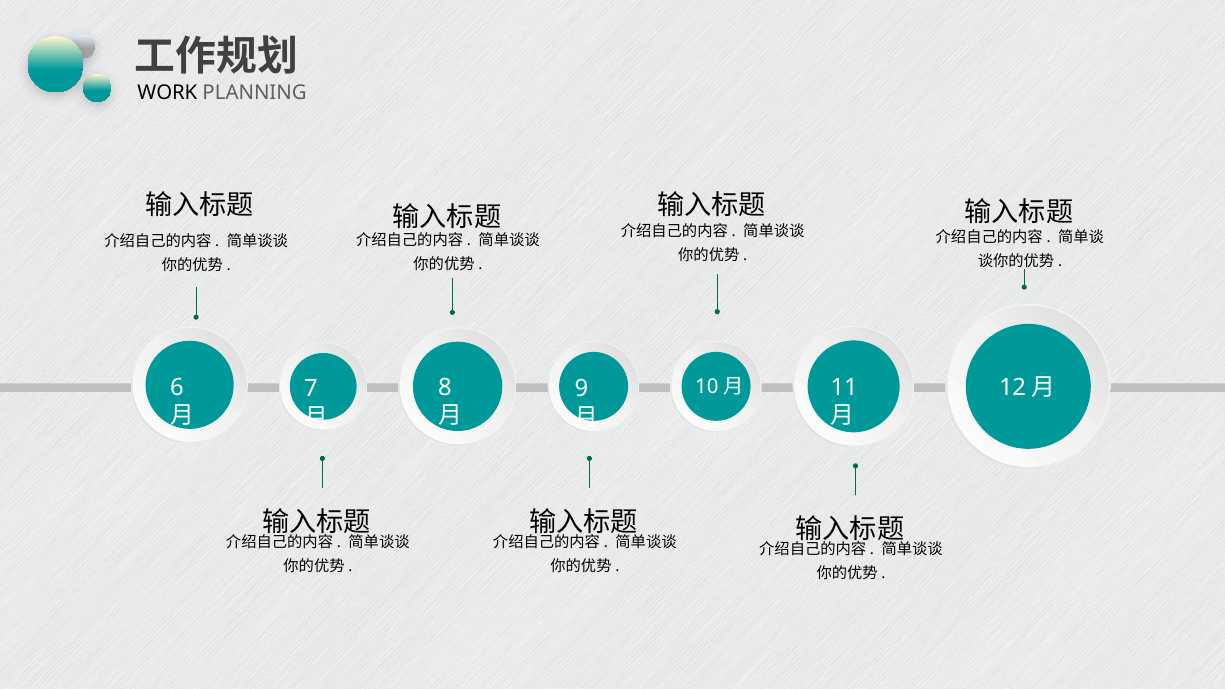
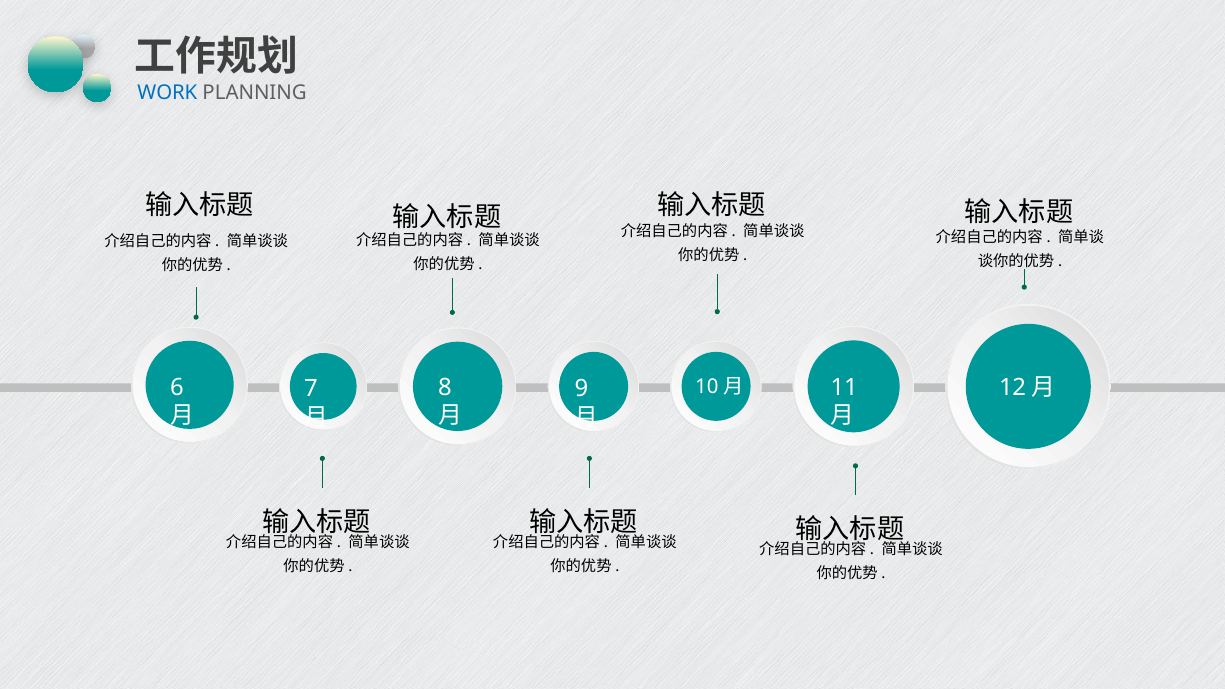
WORK colour: black -> blue (167, 92)
